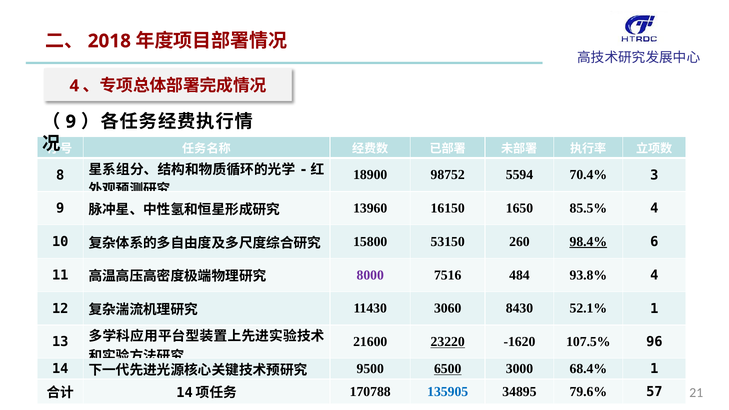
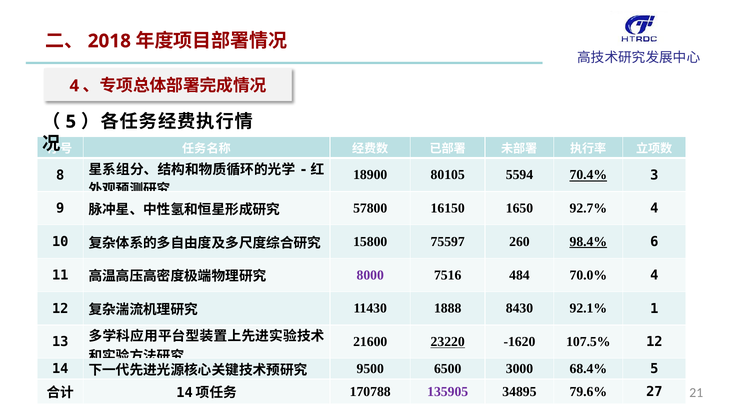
9: 9 -> 5 (71, 122)
98752: 98752 -> 80105 (448, 175)
70.4% underline: none -> present (588, 175)
13960: 13960 -> 57800 (370, 208)
85.5%: 85.5% -> 92.7% (588, 208)
53150: 53150 -> 75597 (448, 242)
93.8%: 93.8% -> 70.0% (588, 275)
3060: 3060 -> 1888 (448, 309)
52.1%: 52.1% -> 92.1% (588, 309)
107.5% 96: 96 -> 12 (654, 342)
6500 underline: present -> none (448, 369)
68.4% 1: 1 -> 5 (654, 369)
135905 colour: blue -> purple (448, 392)
57: 57 -> 27 (654, 392)
